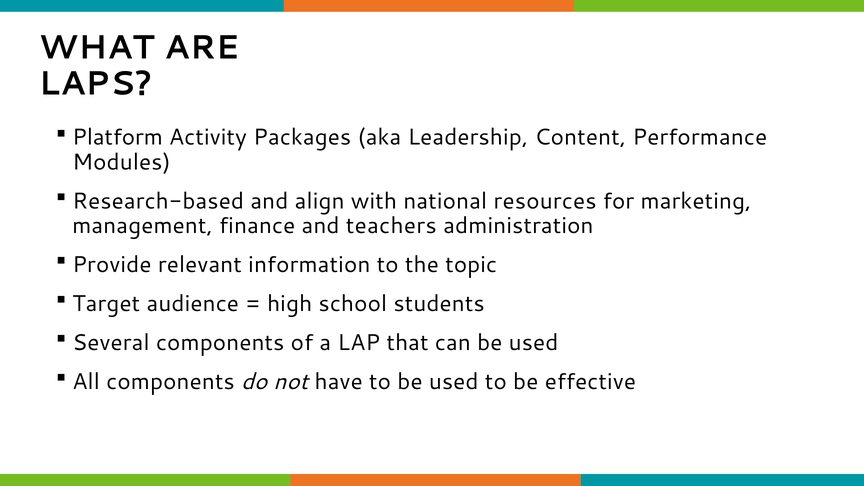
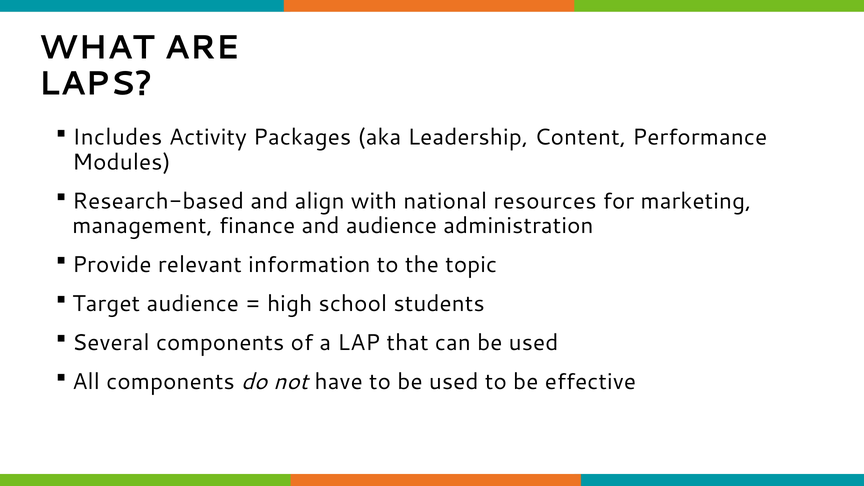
Platform: Platform -> Includes (117, 137)
and teachers: teachers -> audience (391, 226)
